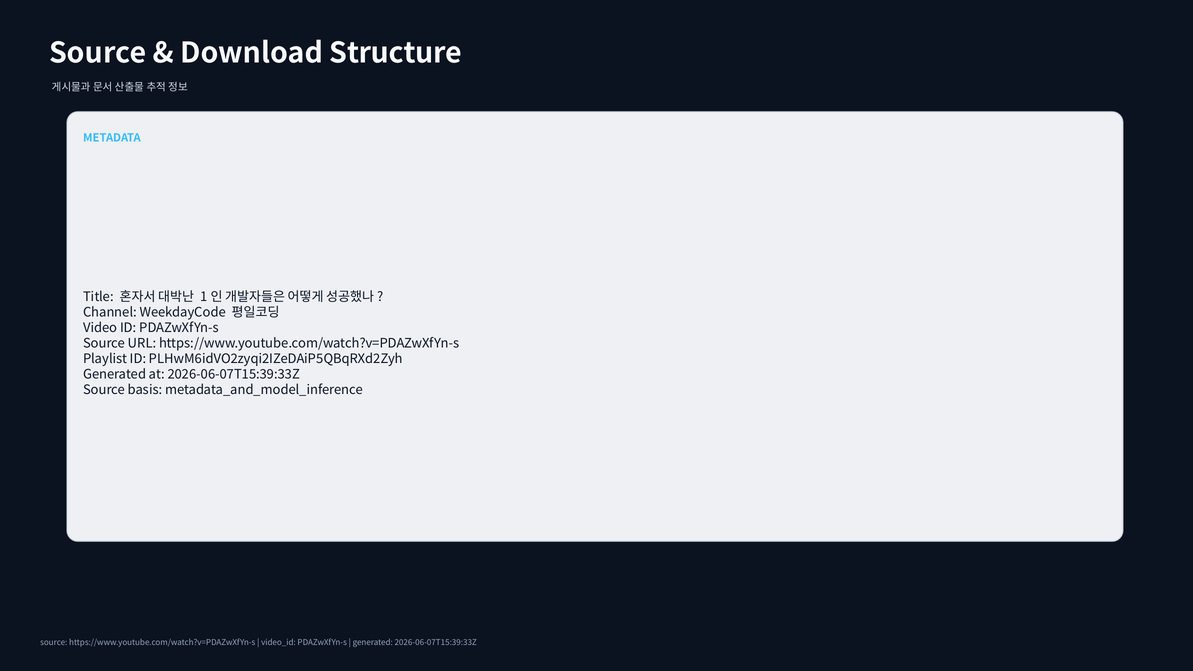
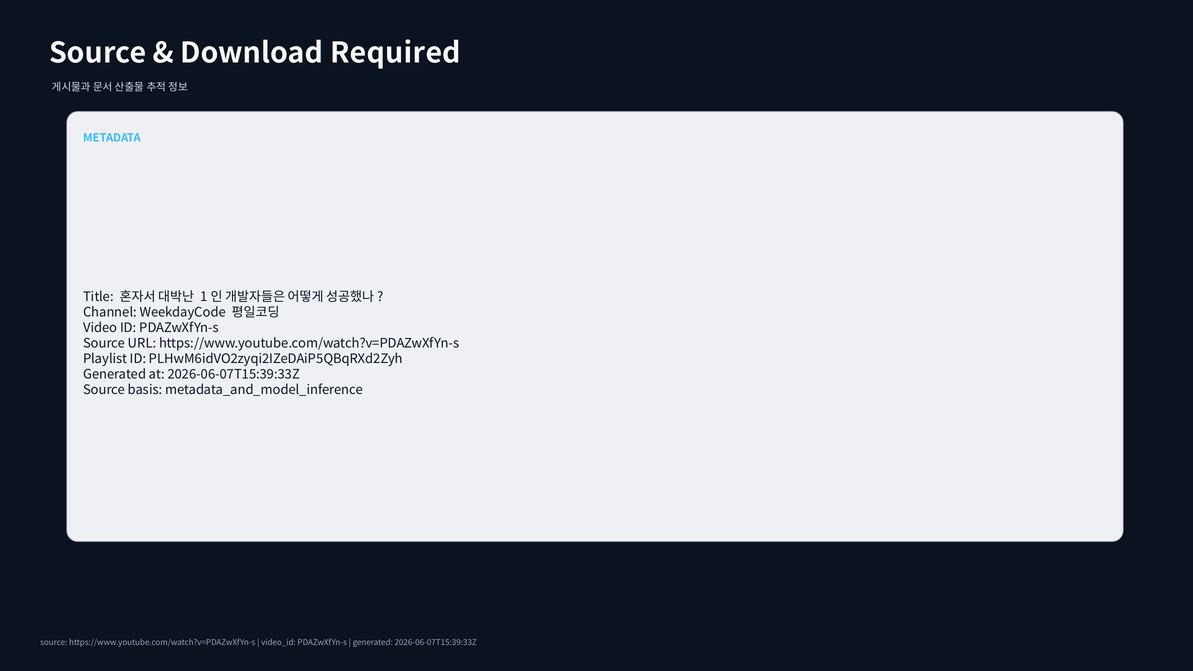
Structure: Structure -> Required (395, 53)
